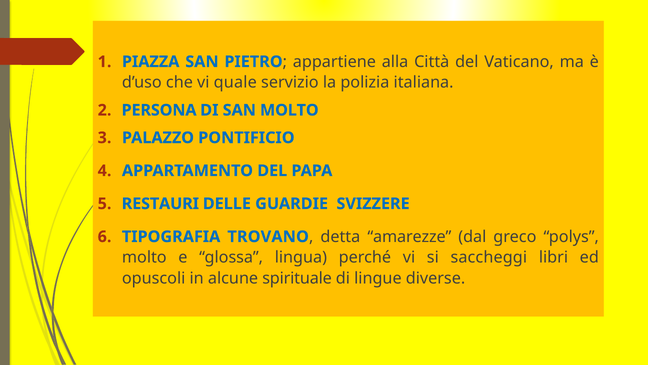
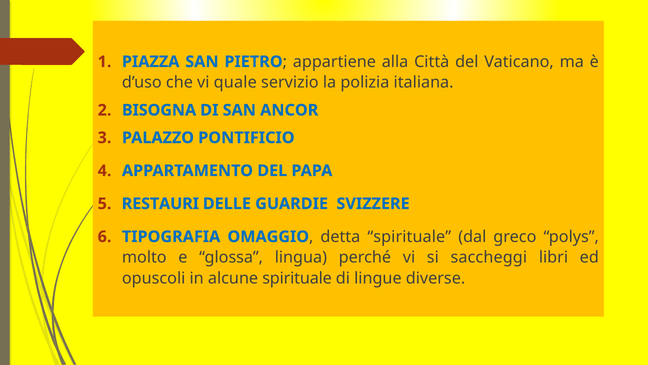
PERSONA: PERSONA -> BISOGNA (159, 110)
SAN MOLTO: MOLTO -> ANCOR (289, 110)
TROVANO: TROVANO -> OMAGGIO (268, 236)
detta amarezze: amarezze -> spirituale (409, 236)
